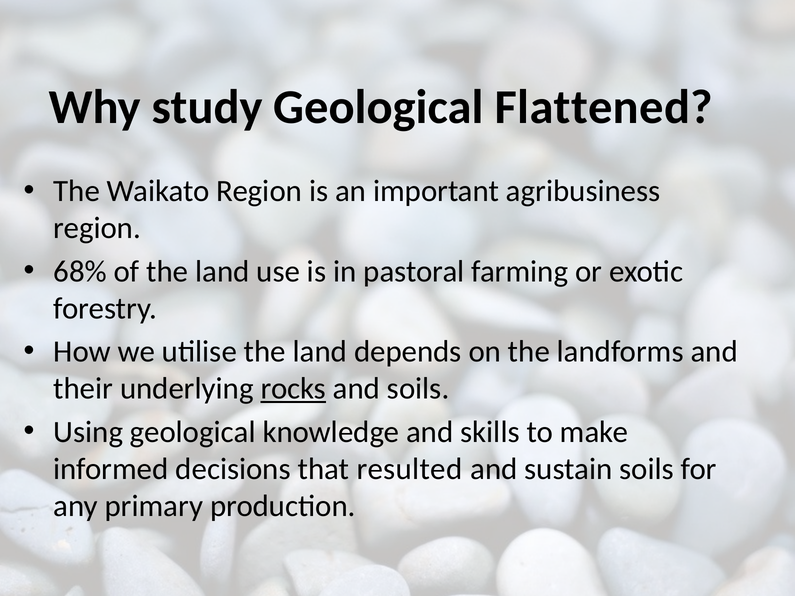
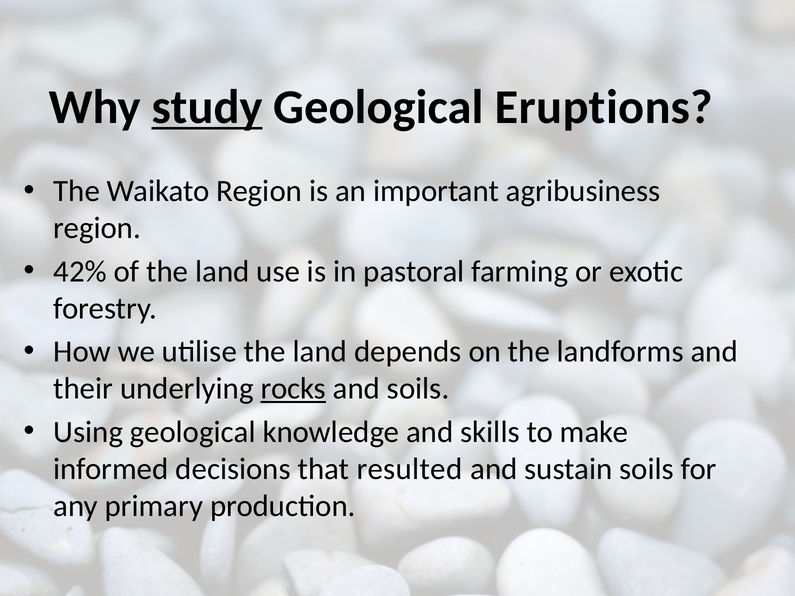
study underline: none -> present (207, 107)
Flattened: Flattened -> Eruptions (604, 107)
68%: 68% -> 42% (80, 272)
